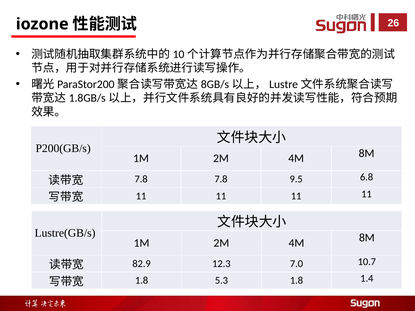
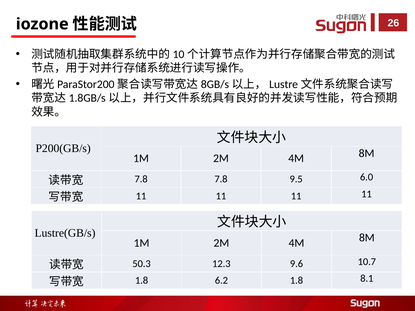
6.8: 6.8 -> 6.0 (367, 177)
82.9: 82.9 -> 50.3 (142, 264)
7.0: 7.0 -> 9.6 (296, 264)
5.3: 5.3 -> 6.2 (221, 281)
1.4: 1.4 -> 8.1 (367, 279)
